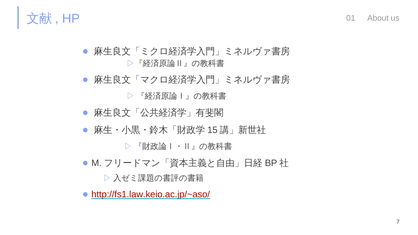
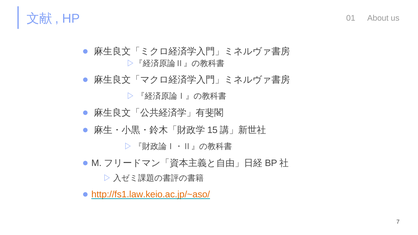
http://fs1.law.keio.ac.jp/~aso/ colour: red -> orange (151, 195)
